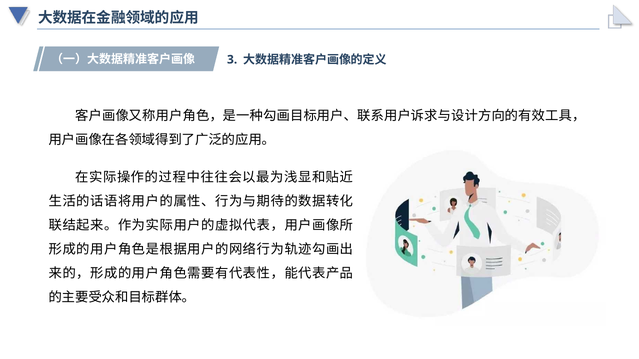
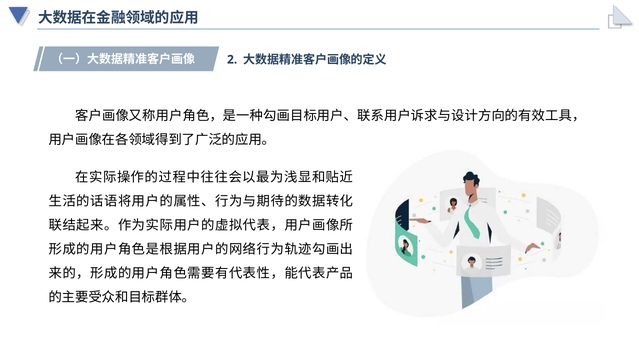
3: 3 -> 2 (232, 60)
